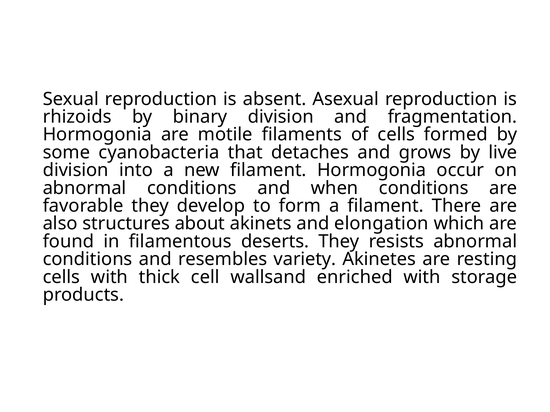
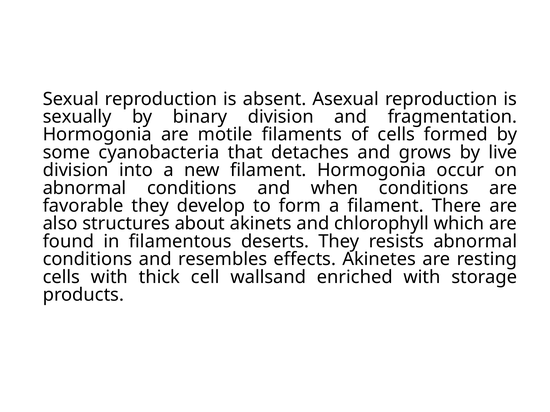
rhizoids: rhizoids -> sexually (77, 117)
elongation: elongation -> chlorophyll (382, 224)
variety: variety -> effects (305, 260)
